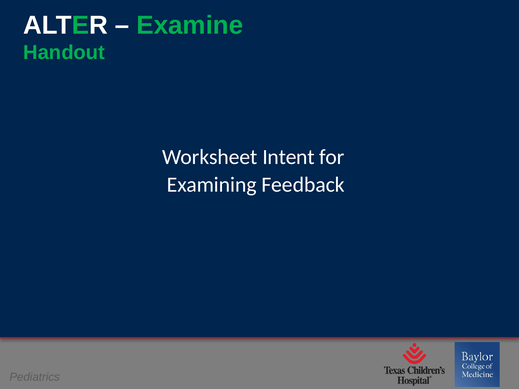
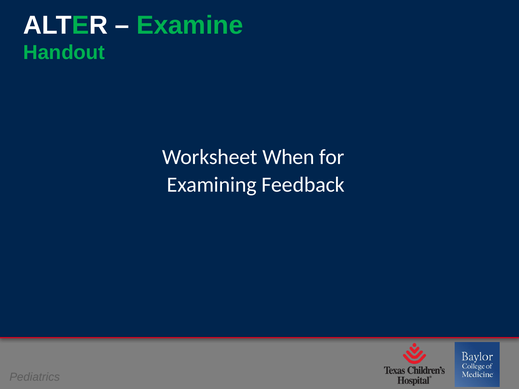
Intent: Intent -> When (288, 157)
